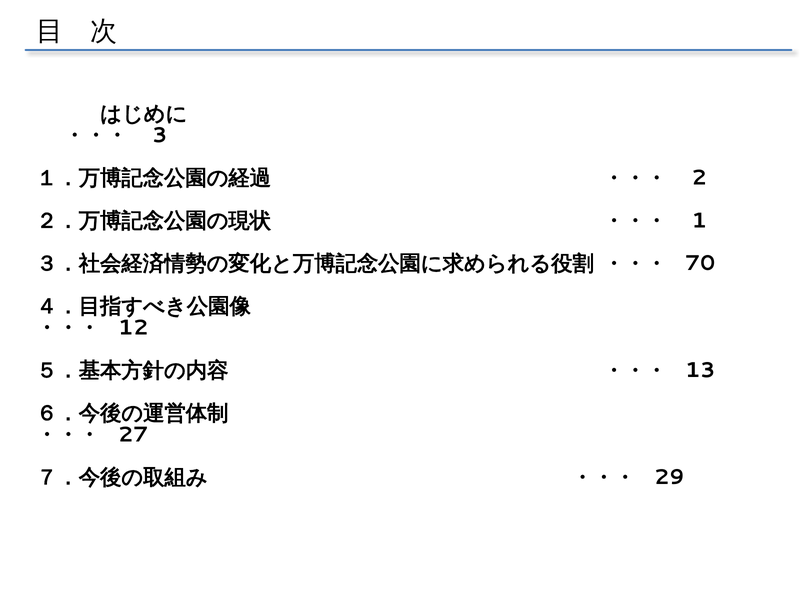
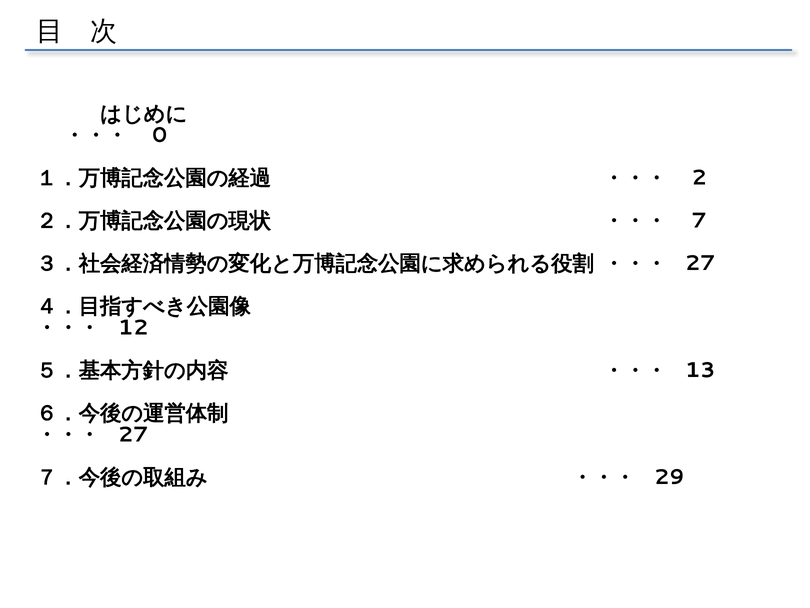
3: 3 -> 0 (160, 135)
1: 1 -> 7 (699, 220)
70: 70 -> 27 (700, 263)
